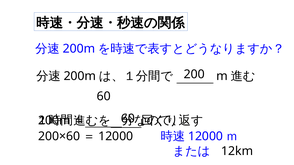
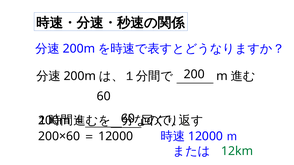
12km colour: black -> green (237, 151)
